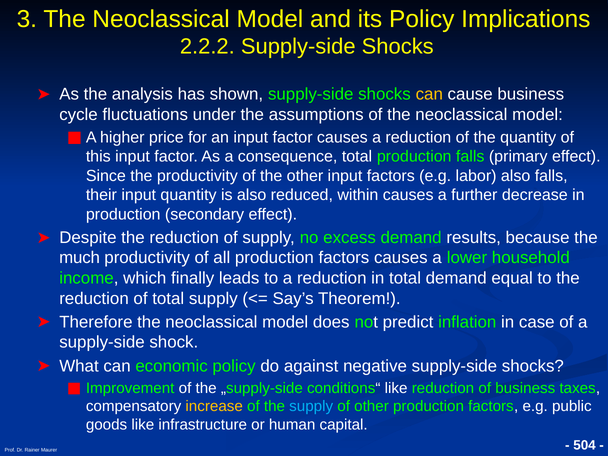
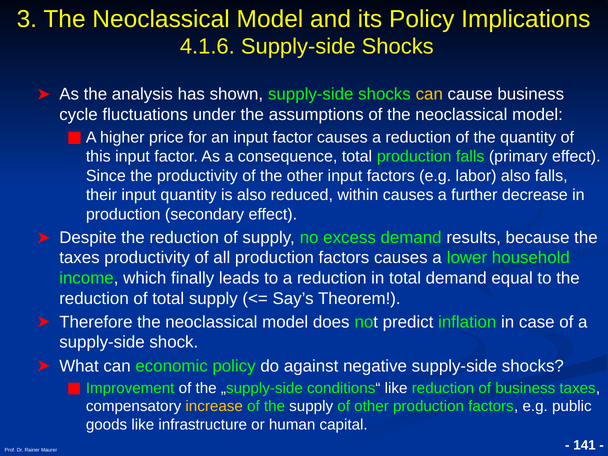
2.2.2: 2.2.2 -> 4.1.6 (207, 47)
much: much -> taxes (79, 258)
supply colour: light blue -> white (311, 406)
504: 504 -> 141 (585, 446)
